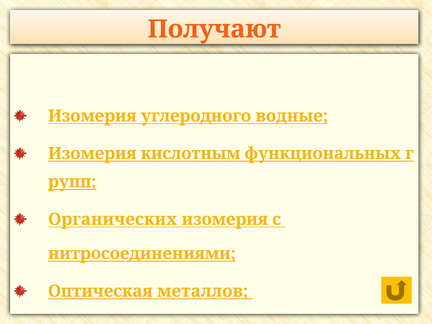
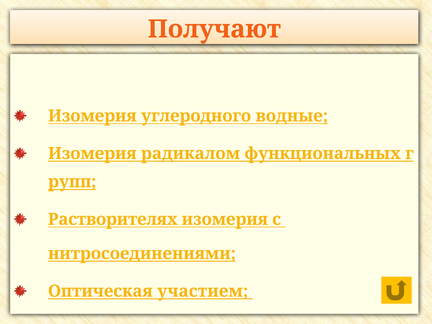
кислотным: кислотным -> радикалом (191, 154)
Органических: Органических -> Растворителях (113, 219)
металлов: металлов -> участием (203, 291)
